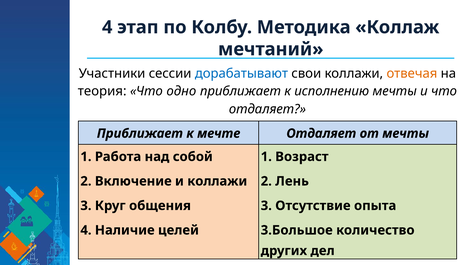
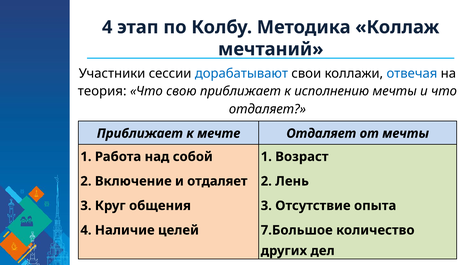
отвечая colour: orange -> blue (412, 73)
одно: одно -> свою (181, 91)
и коллажи: коллажи -> отдаляет (217, 181)
3.Большое: 3.Большое -> 7.Большое (297, 230)
